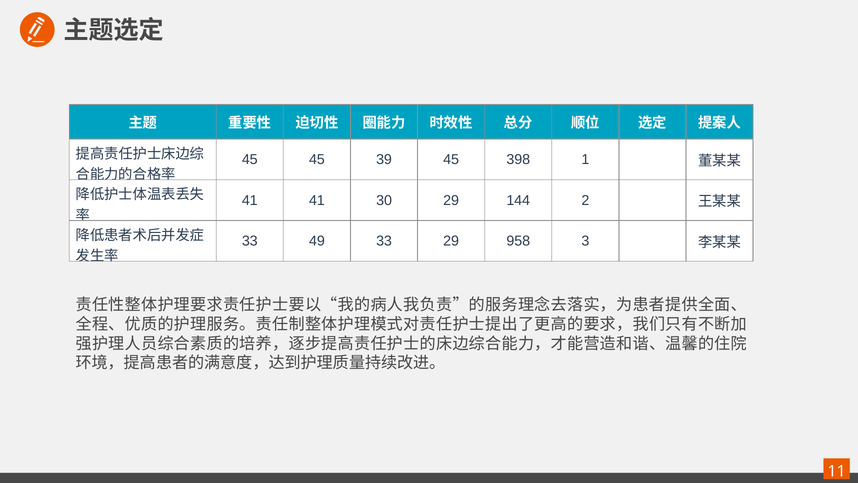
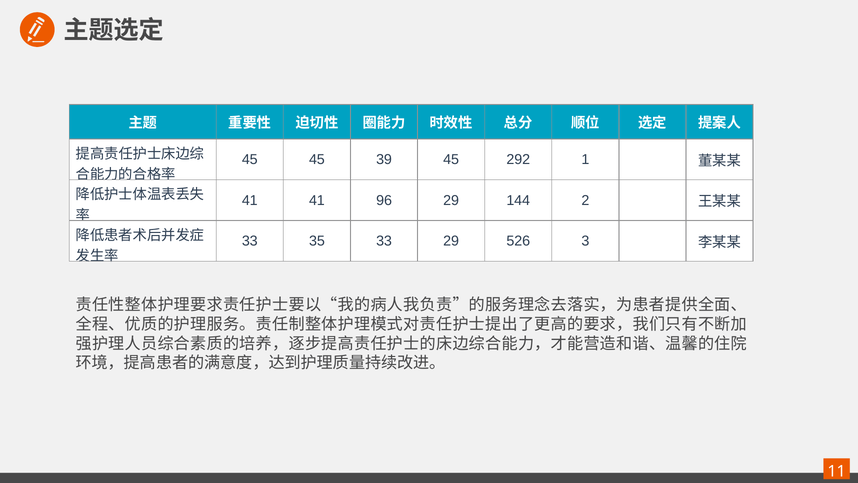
398: 398 -> 292 (518, 159)
30: 30 -> 96 (384, 200)
49: 49 -> 35 (317, 241)
958: 958 -> 526 (518, 241)
